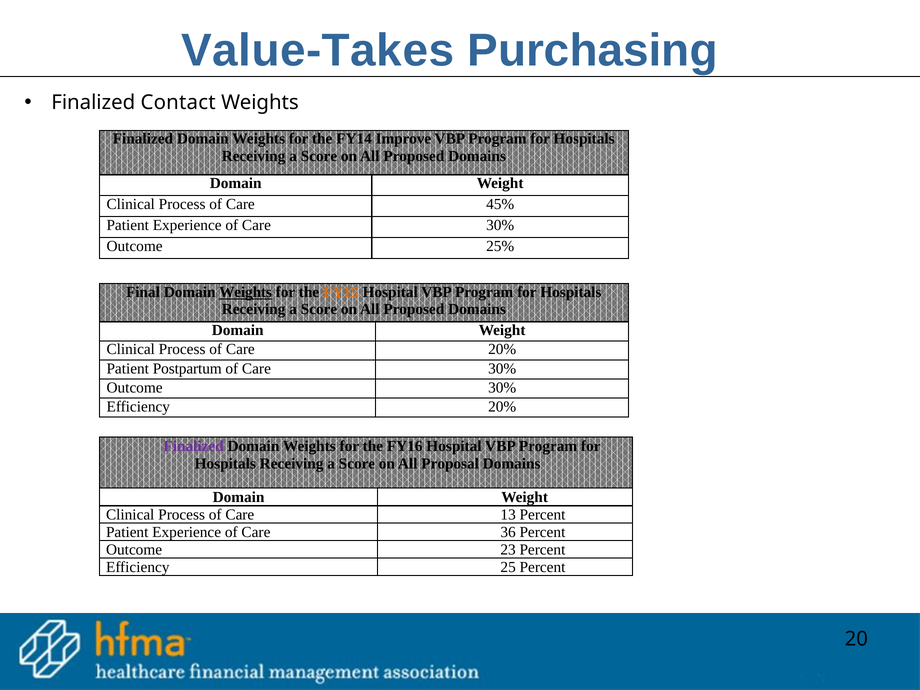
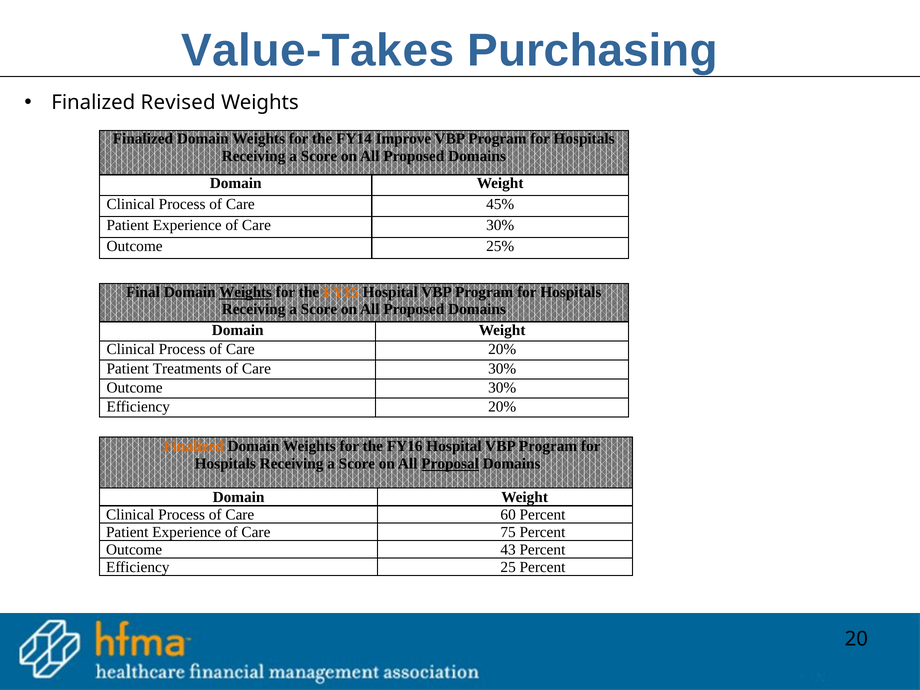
Contact: Contact -> Revised (178, 103)
Postpartum: Postpartum -> Treatments (187, 368)
Finalized colour: purple -> orange (194, 446)
Proposal underline: none -> present (450, 464)
13: 13 -> 60 (508, 515)
36: 36 -> 75 (508, 532)
23: 23 -> 43 (508, 550)
